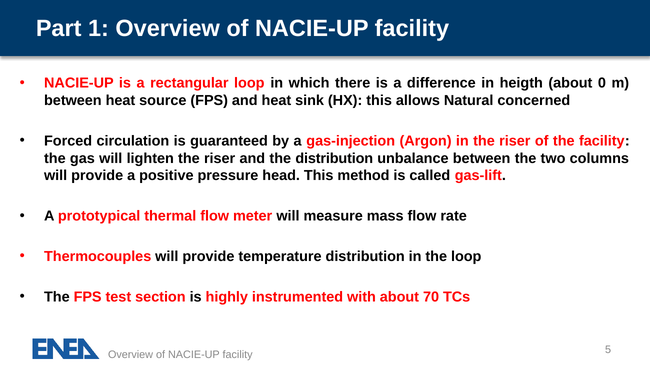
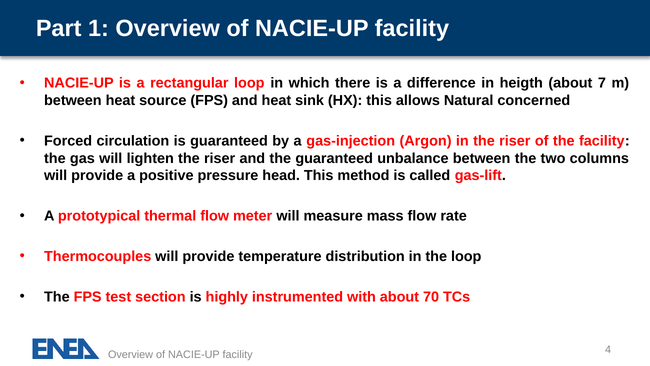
0: 0 -> 7 (602, 83)
the distribution: distribution -> guaranteed (334, 158)
5: 5 -> 4 (608, 349)
